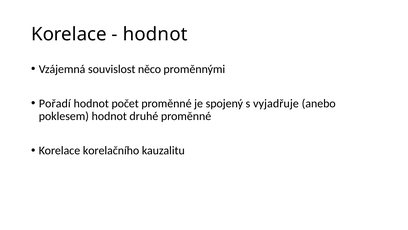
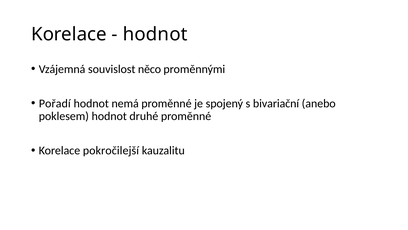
počet: počet -> nemá (125, 103)
vyjadřuje: vyjadřuje -> bivariační (276, 103)
korelačního: korelačního -> pokročilejší (111, 150)
